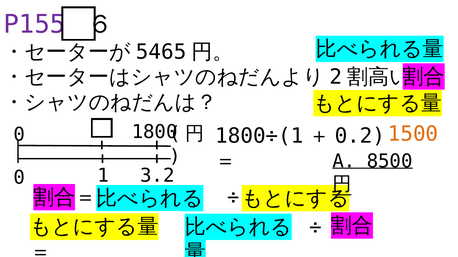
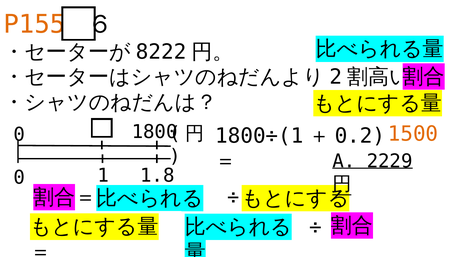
P155 colour: purple -> orange (34, 24)
5465: 5465 -> 8222 (161, 52)
8500: 8500 -> 2229 (390, 161)
3.2: 3.2 -> 1.8 (157, 176)
